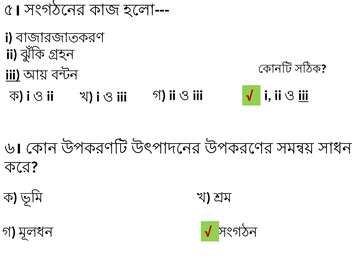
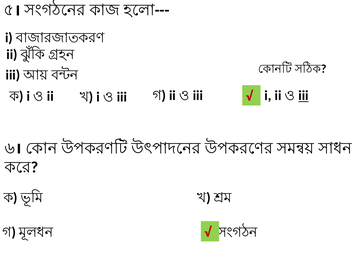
iii underline: present -> none (13, 75)
